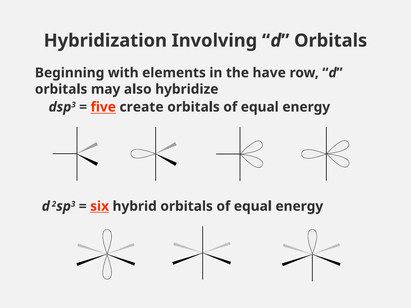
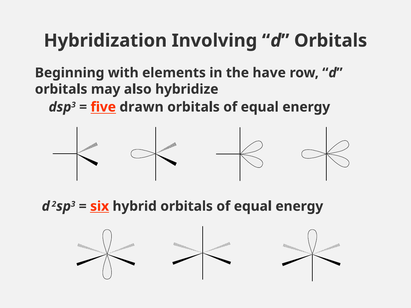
create: create -> drawn (142, 107)
